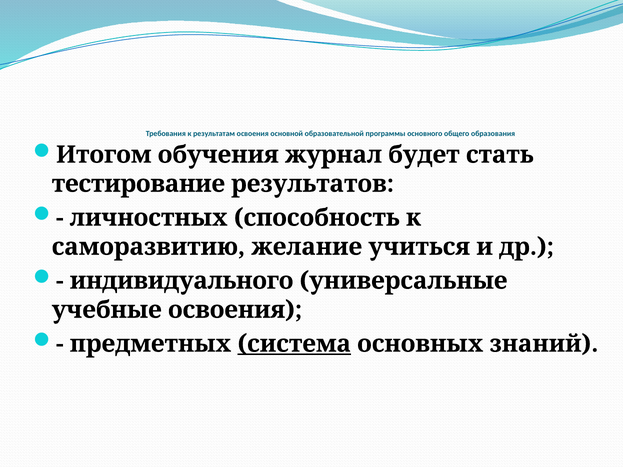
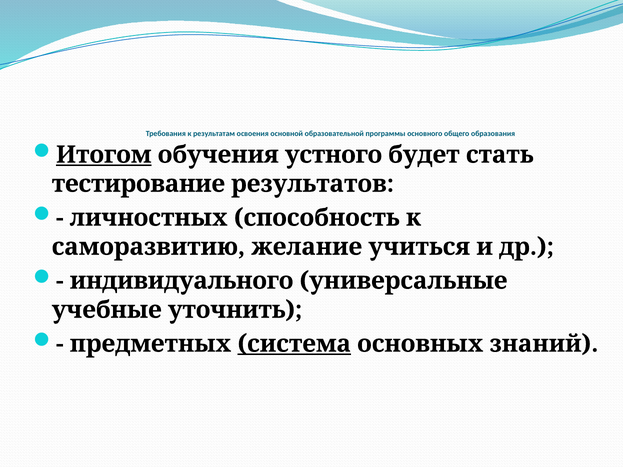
Итогом underline: none -> present (104, 155)
журнал: журнал -> устного (334, 155)
учебные освоения: освоения -> уточнить (235, 310)
